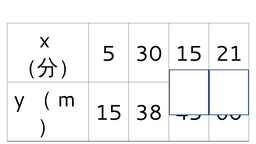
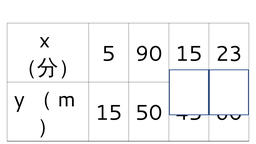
30: 30 -> 90 (149, 54)
21: 21 -> 23 (229, 54)
38: 38 -> 50 (149, 113)
